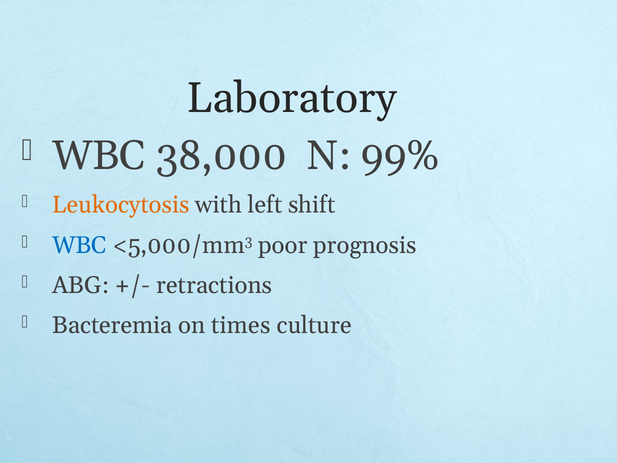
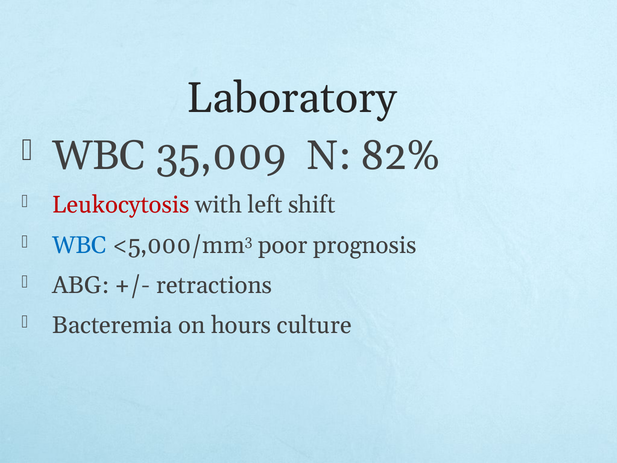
38,000: 38,000 -> 35,009 (221, 156)
99%: 99% -> 82% (400, 156)
Leukocytosis colour: orange -> red (121, 205)
times: times -> hours (241, 325)
